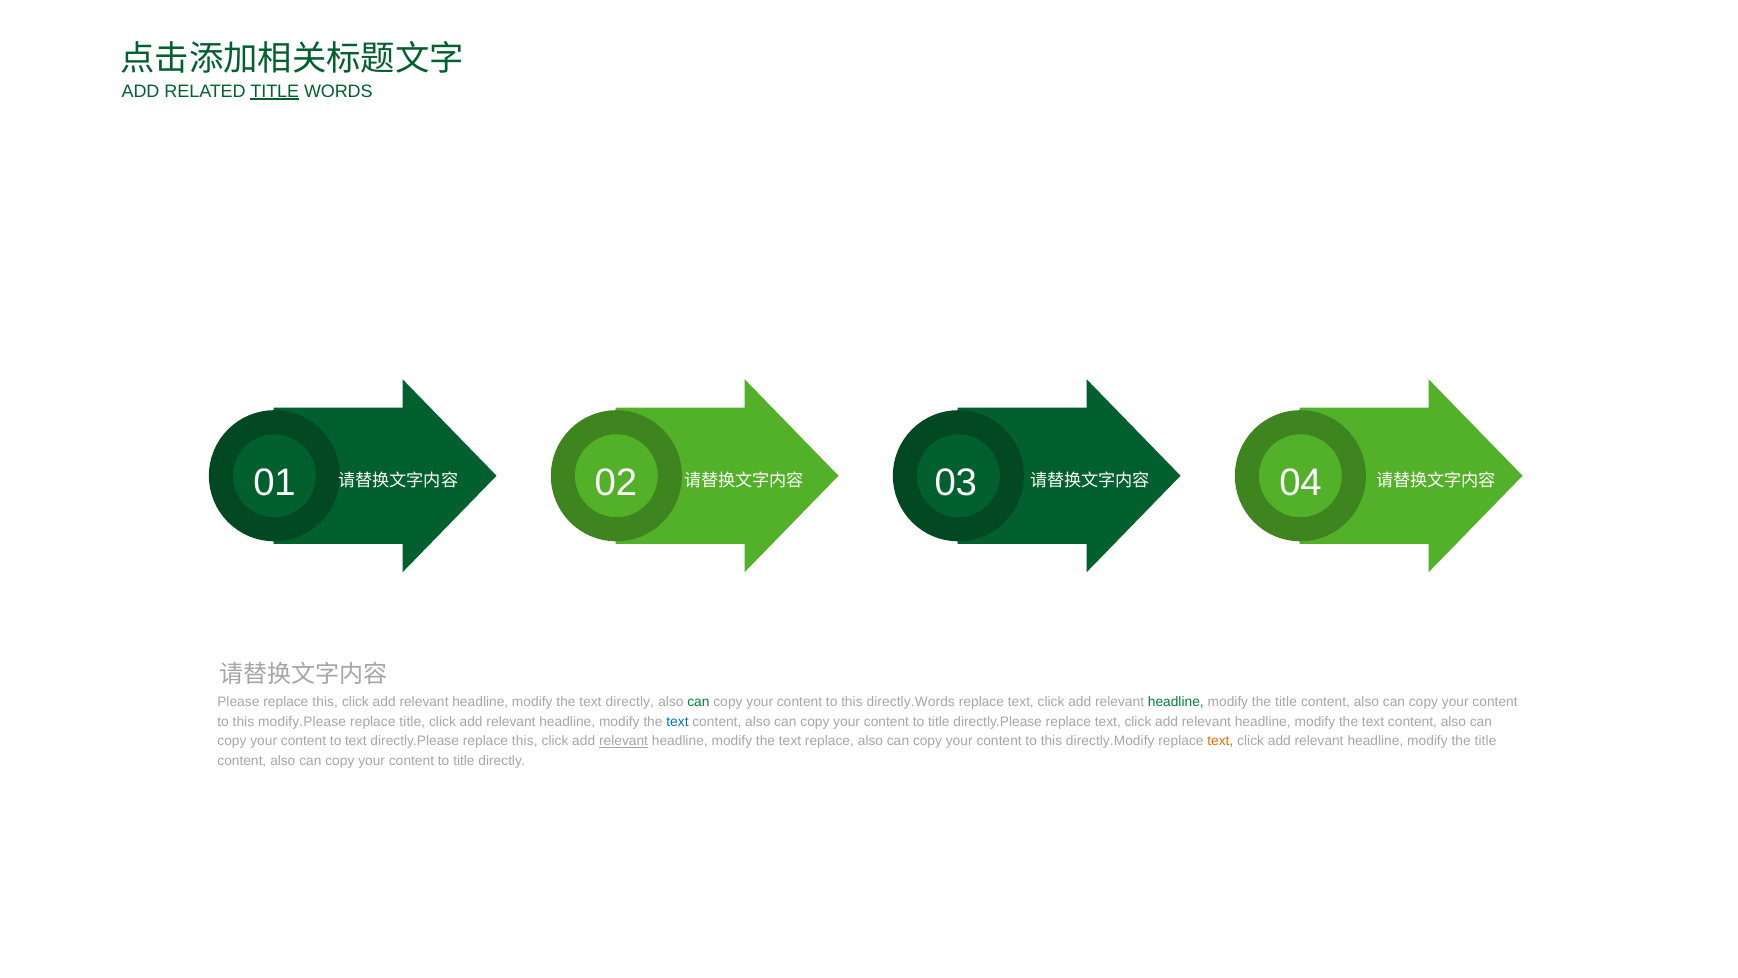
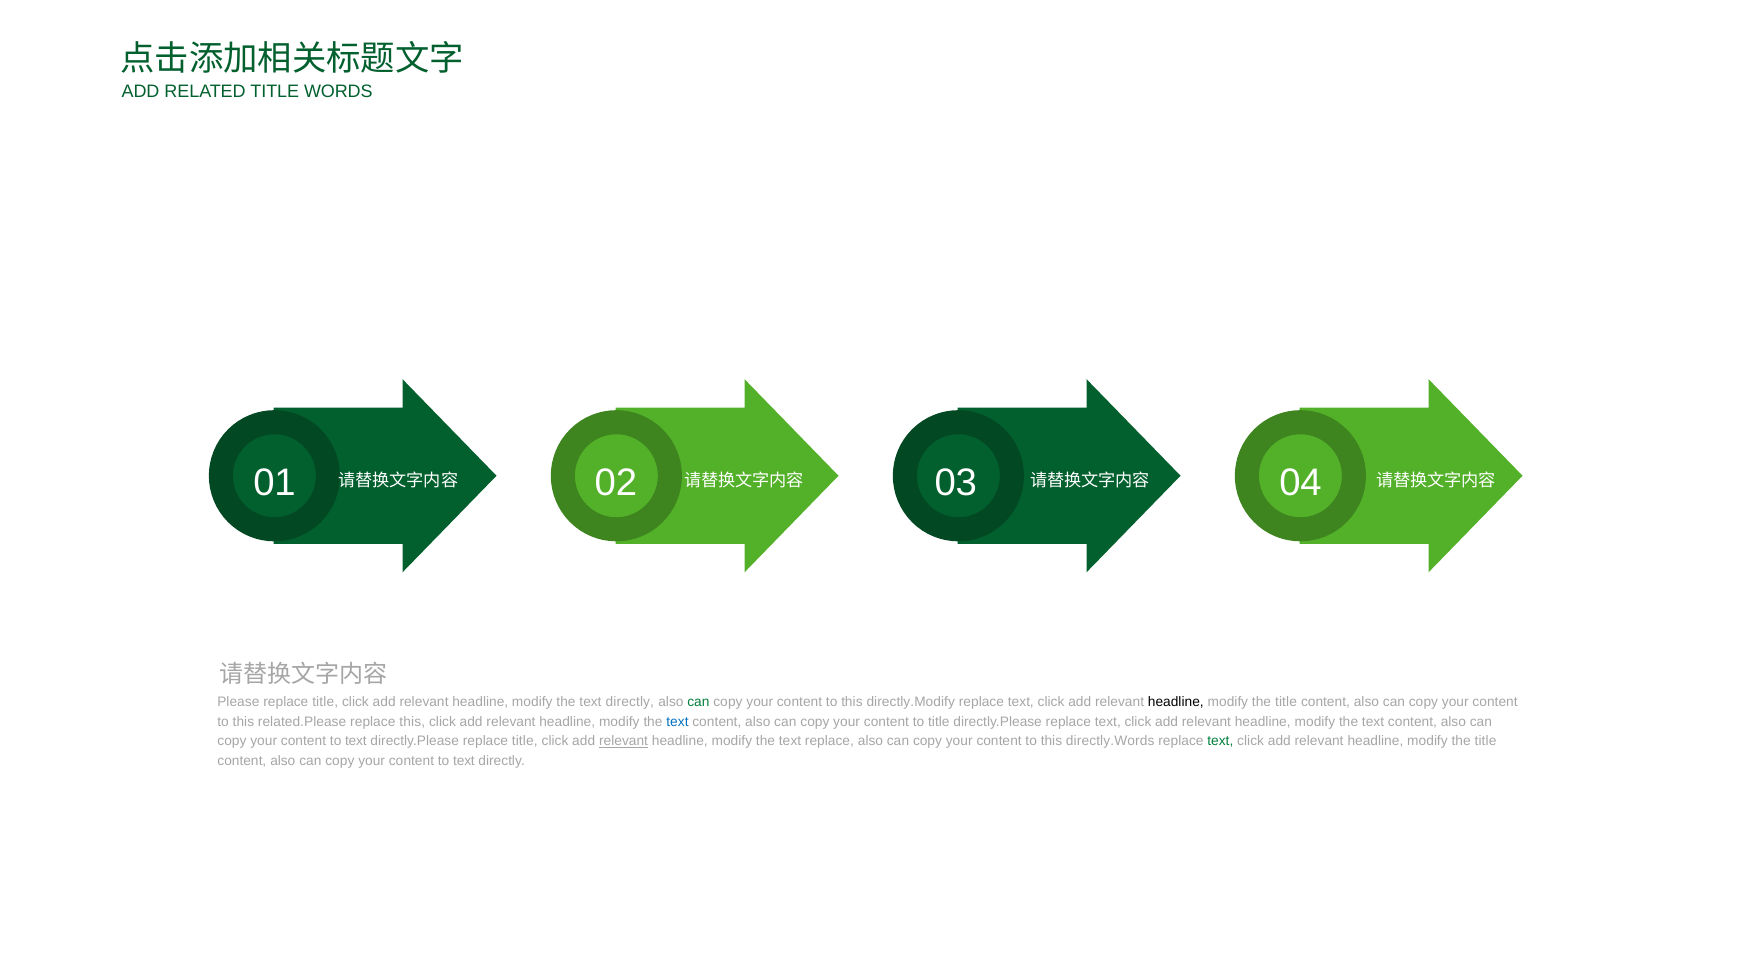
TITLE underline: present -> none (275, 91)
Please replace this: this -> title (325, 701)
directly.Words: directly.Words -> directly.Modify (911, 701)
headline colour: green -> black (1176, 701)
modify.Please: modify.Please -> related.Please (302, 721)
replace title: title -> this (412, 721)
directly.Please replace this: this -> title (525, 741)
directly.Modify: directly.Modify -> directly.Words (1110, 741)
text colour: orange -> green (1220, 741)
title: title -> text (464, 761)
